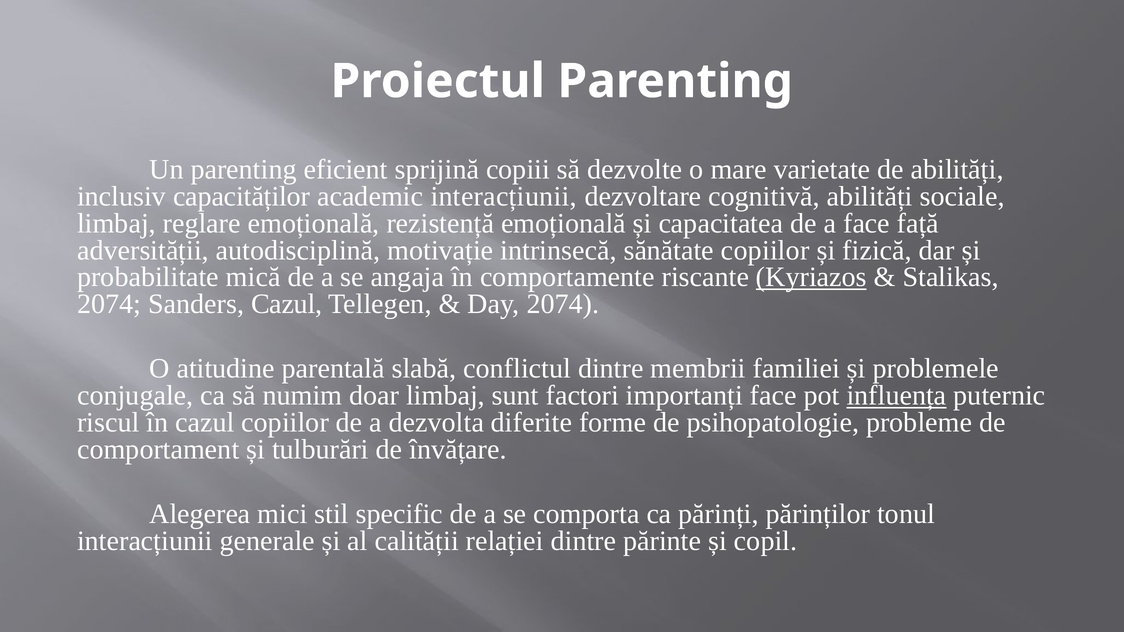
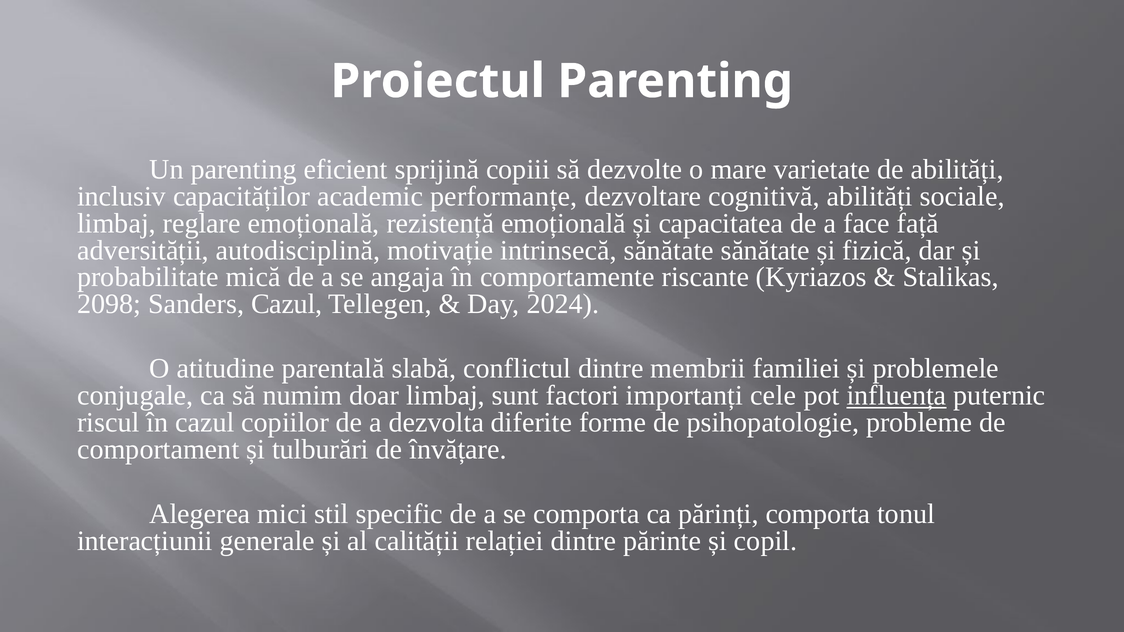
academic interacțiunii: interacțiunii -> performanțe (504, 196)
sănătate copiilor: copiilor -> sănătate (765, 250)
Kyriazos underline: present -> none (811, 277)
2074: 2074 -> 2098 (109, 304)
Day 2074: 2074 -> 2024 (563, 304)
importanți face: face -> cele (773, 396)
părinți părinților: părinților -> comporta (818, 514)
